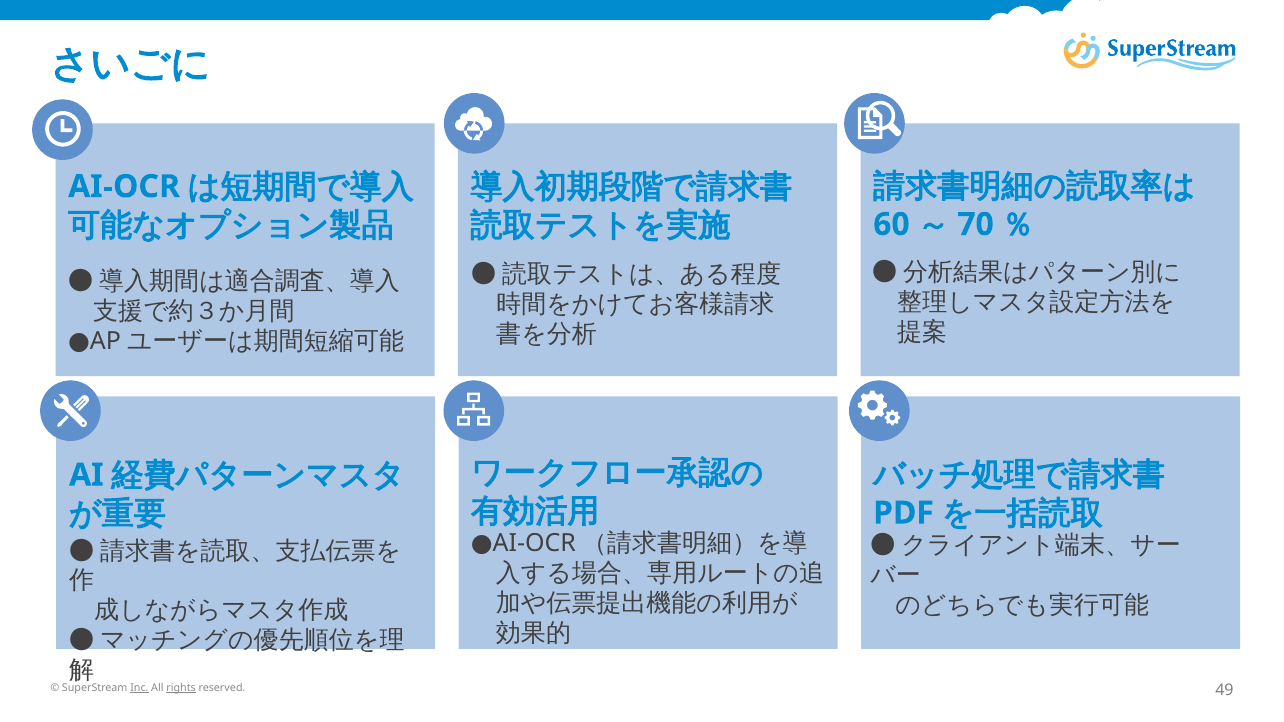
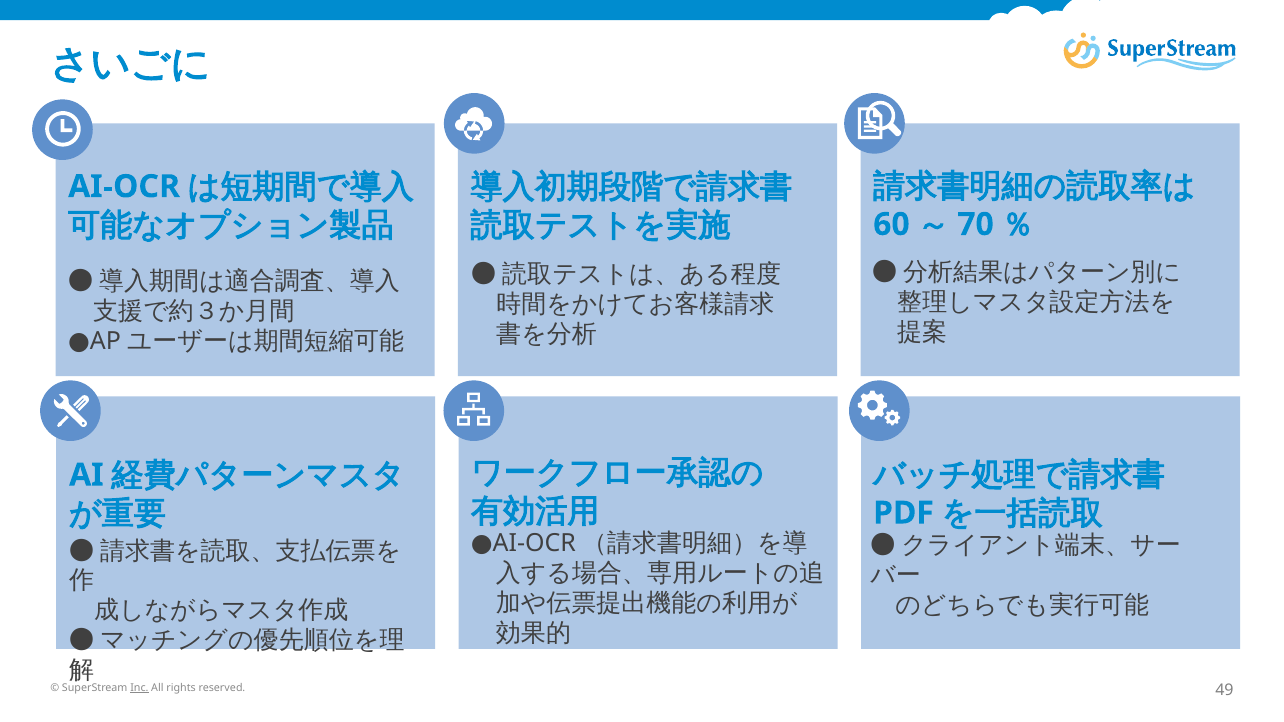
rights underline: present -> none (181, 688)
